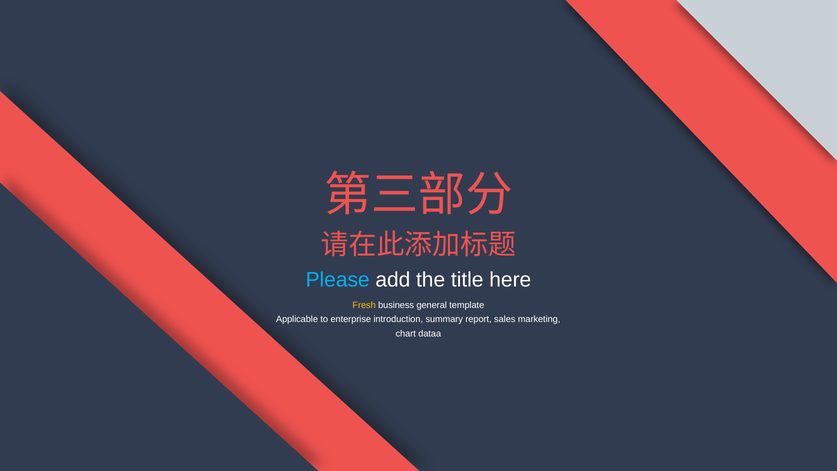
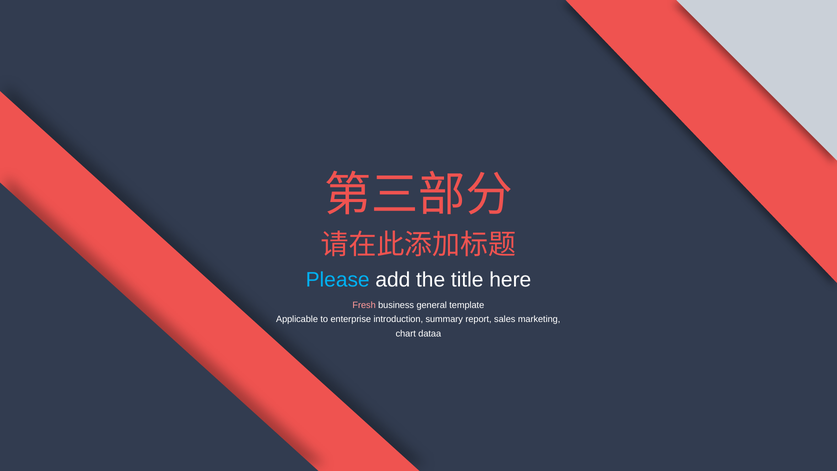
Fresh colour: yellow -> pink (364, 305)
